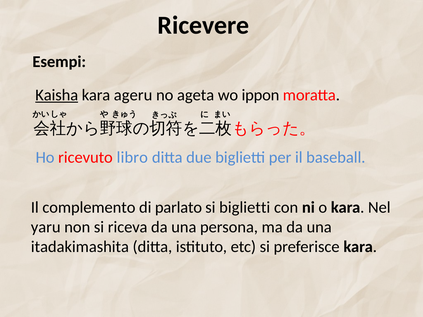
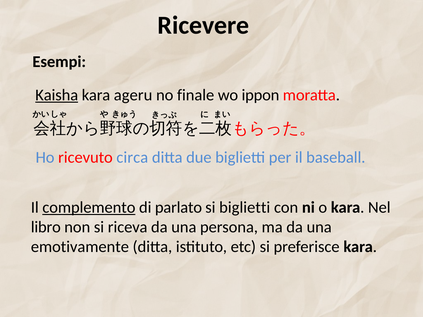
ageta: ageta -> finale (196, 95)
libro: libro -> circa (132, 158)
complemento underline: none -> present (89, 208)
yaru: yaru -> libro (46, 227)
itadakimashita: itadakimashita -> emotivamente (80, 247)
